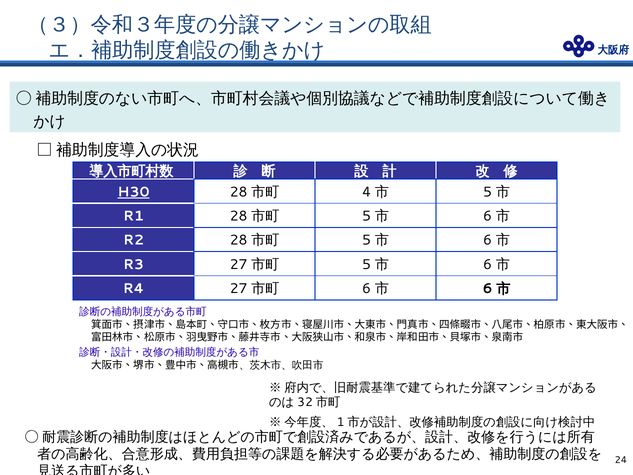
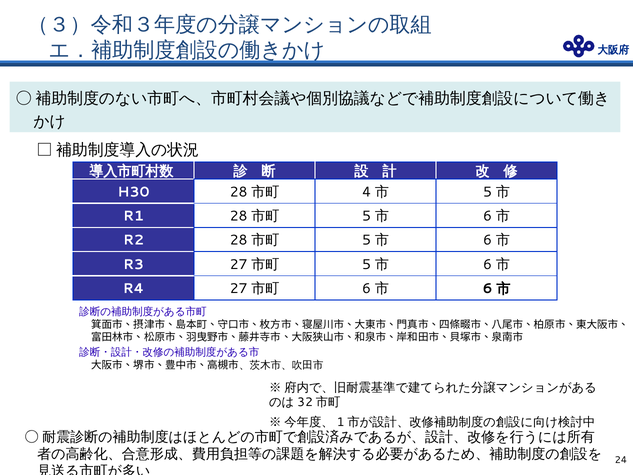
H30 underline: present -> none (134, 192)
